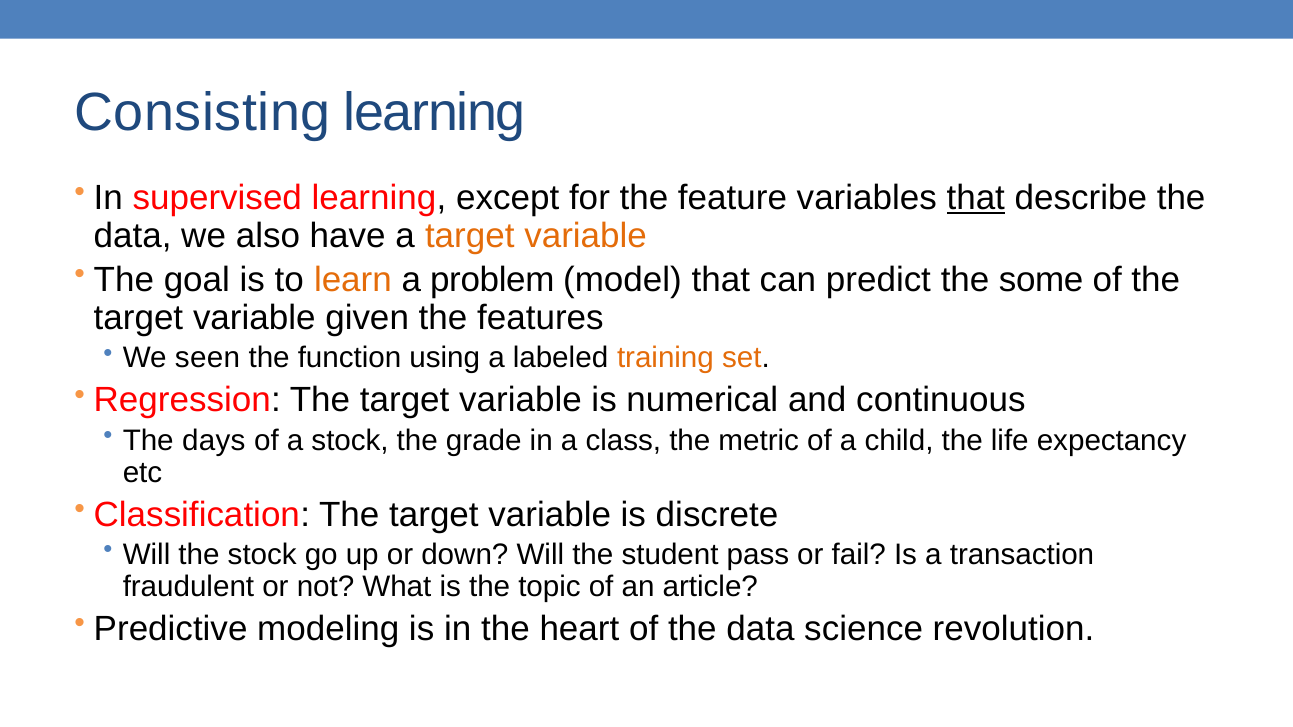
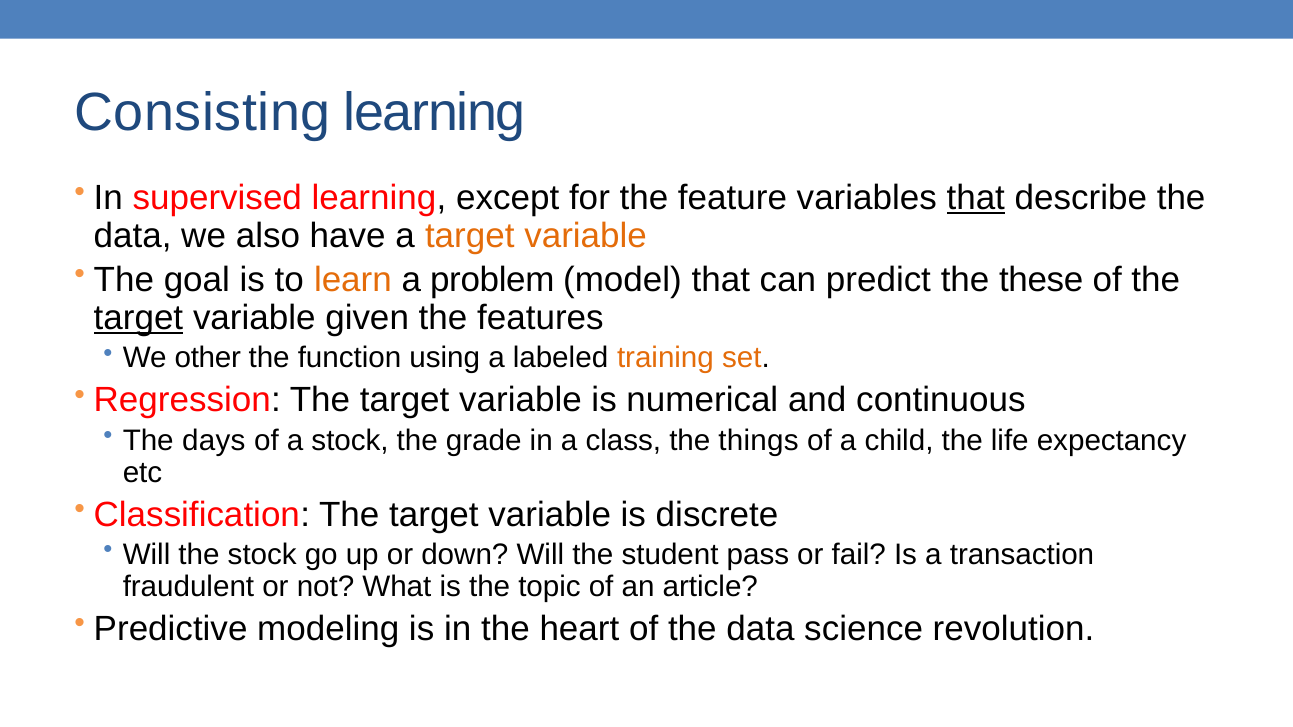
some: some -> these (1041, 280)
target underline: none -> present (138, 318)
seen: seen -> other (208, 358)
metric: metric -> things (759, 441)
